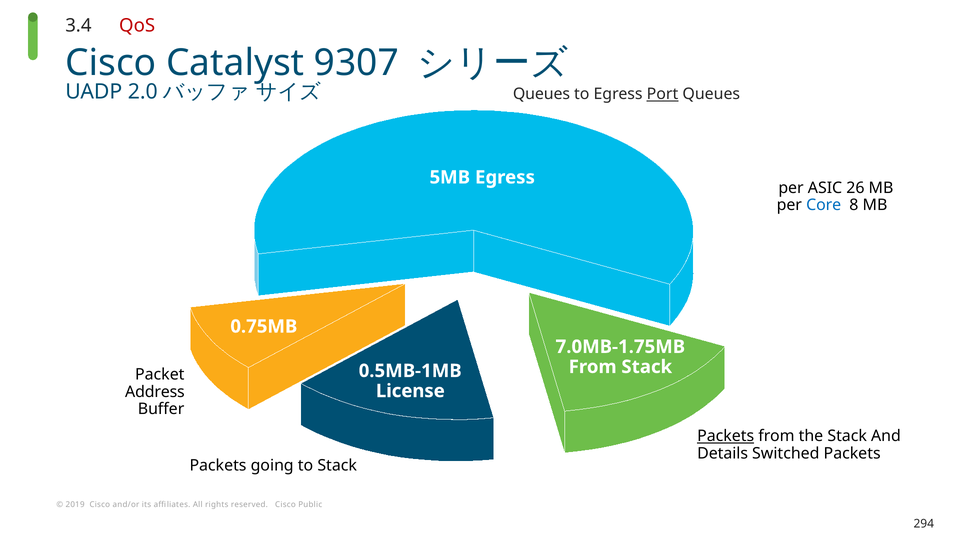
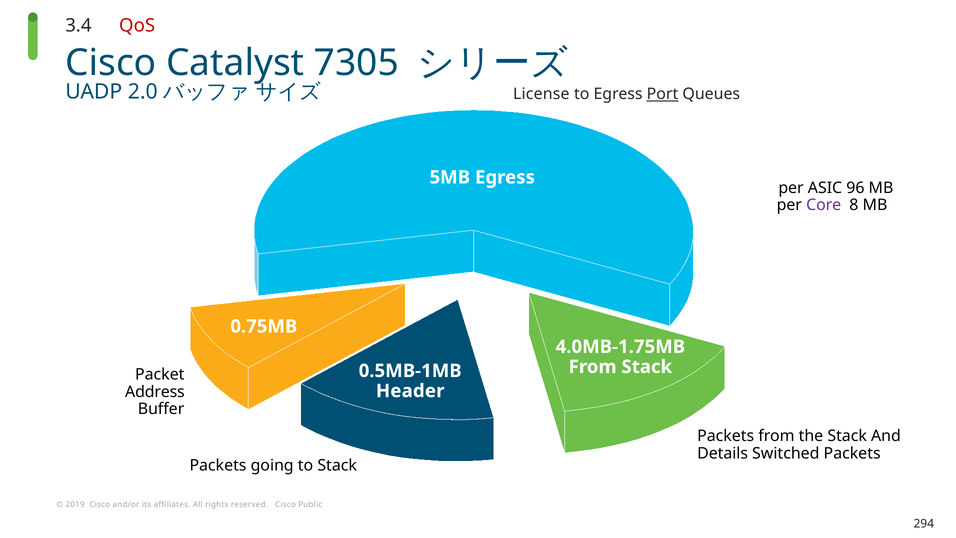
9307: 9307 -> 7305 (356, 63)
Queues: Queues -> License (541, 94)
26: 26 -> 96 (855, 188)
Core colour: blue -> purple (824, 205)
7.0MB-1.75MB: 7.0MB-1.75MB -> 4.0MB-1.75MB (620, 347)
License: License -> Header (410, 391)
Packets underline: present -> none (726, 436)
